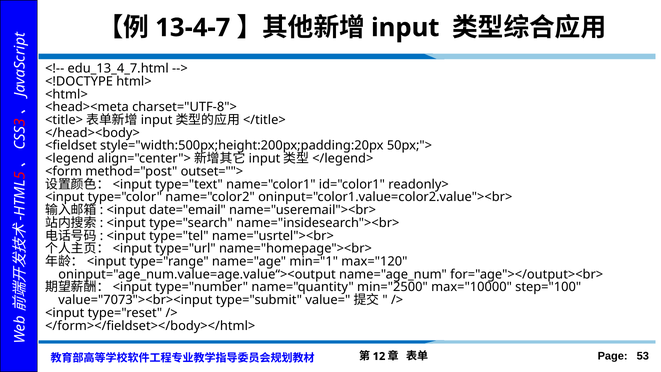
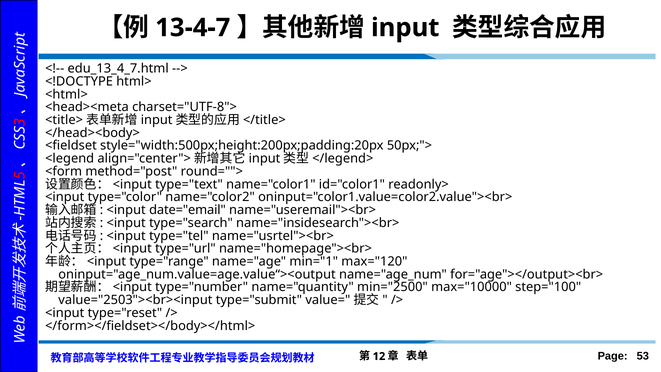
outset="">: outset=""> -> round=""> (212, 171)
value="7073"><br><input: value="7073"><br><input -> value="2503"><br><input (135, 300)
